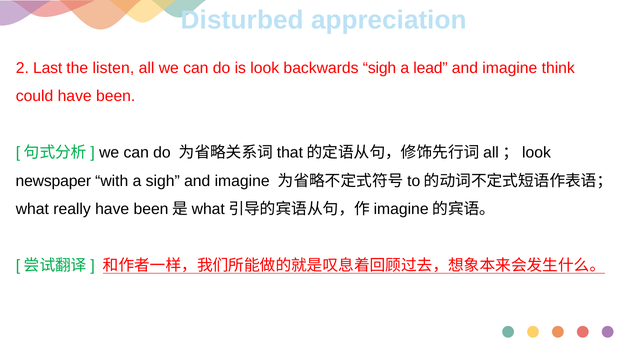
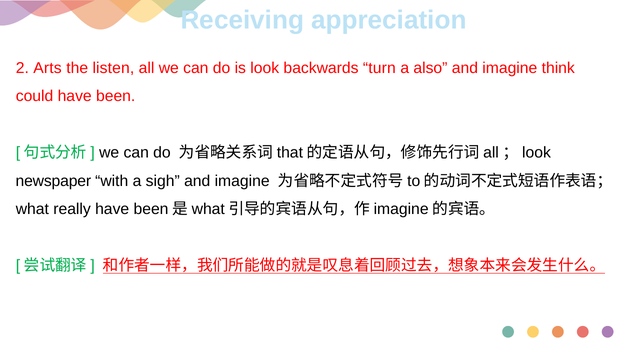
Disturbed: Disturbed -> Receiving (242, 20)
Last: Last -> Arts (48, 68)
backwards sigh: sigh -> turn (379, 68)
lead: lead -> also (430, 68)
